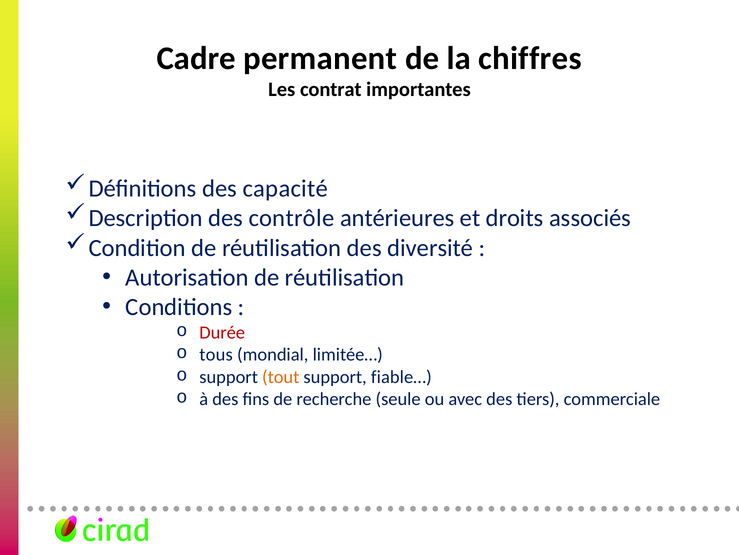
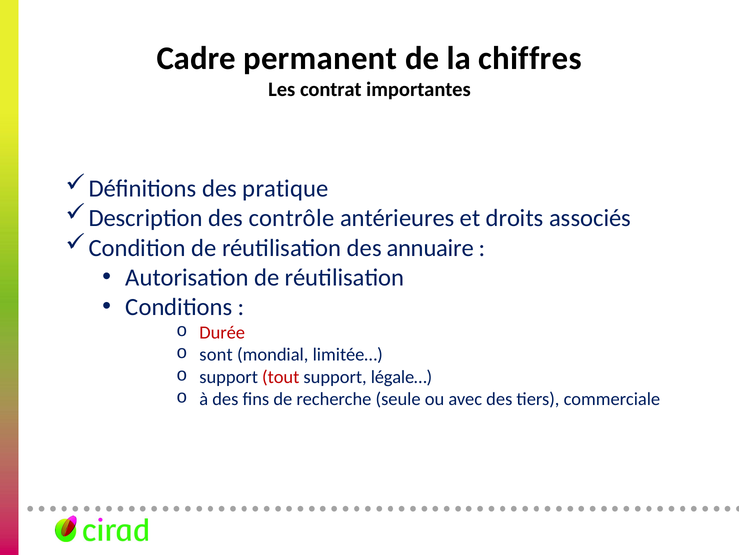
capacité: capacité -> pratique (285, 188)
diversité: diversité -> annuaire (430, 248)
tous: tous -> sont (216, 354)
tout colour: orange -> red (281, 376)
fiable…: fiable… -> légale… (401, 376)
